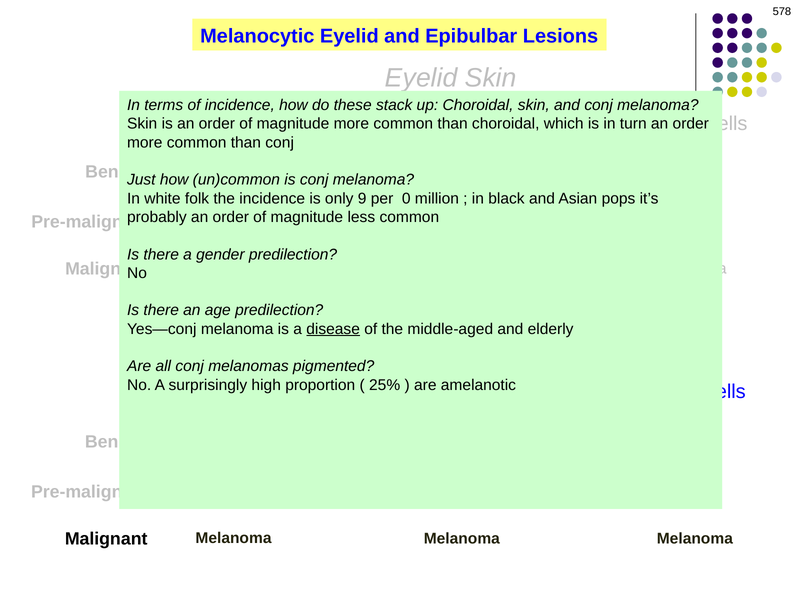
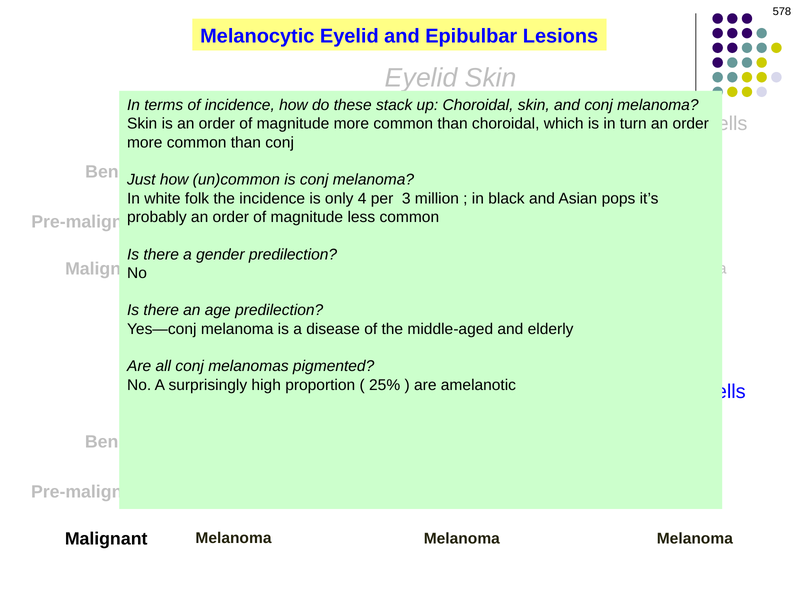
9: 9 -> 4 (362, 199)
0: 0 -> 3 (406, 199)
disease underline: present -> none (333, 329)
